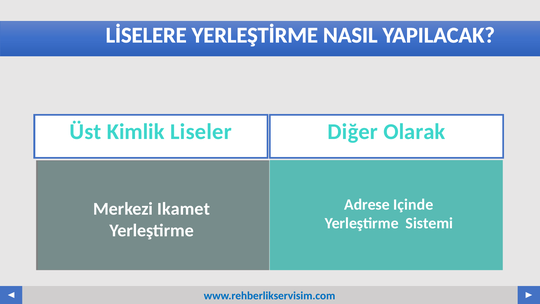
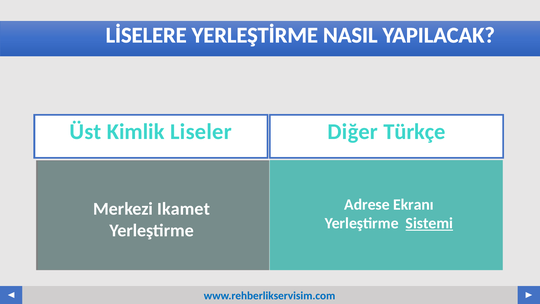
Olarak: Olarak -> Türkçe (415, 132)
Içinde: Içinde -> Ekranı (413, 204)
Sistemi underline: none -> present (429, 223)
